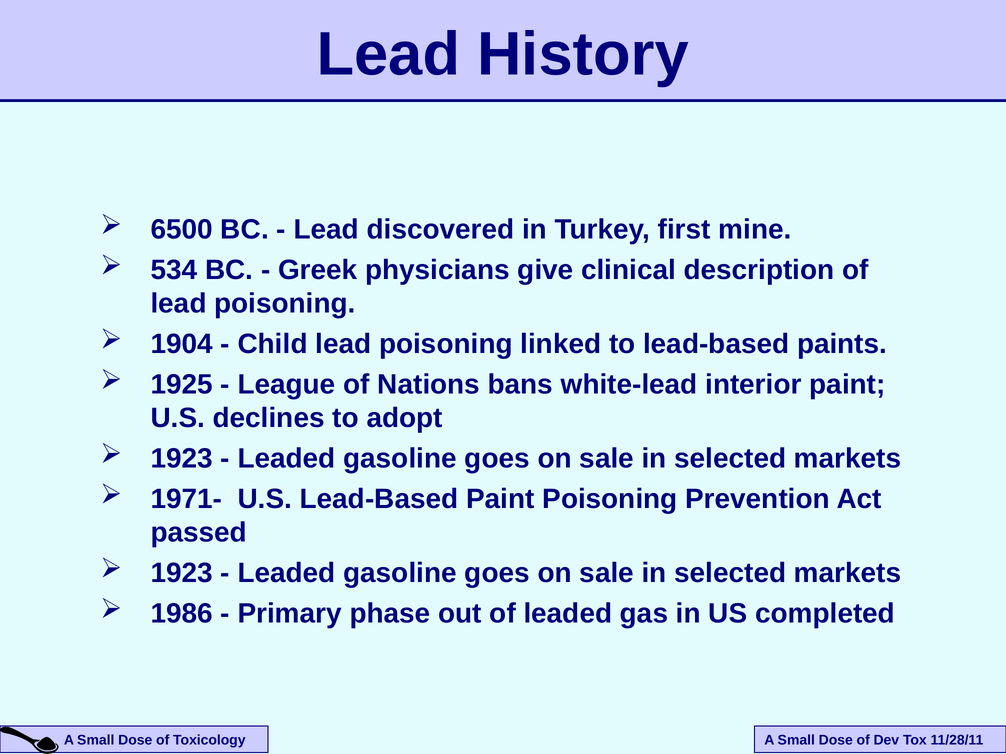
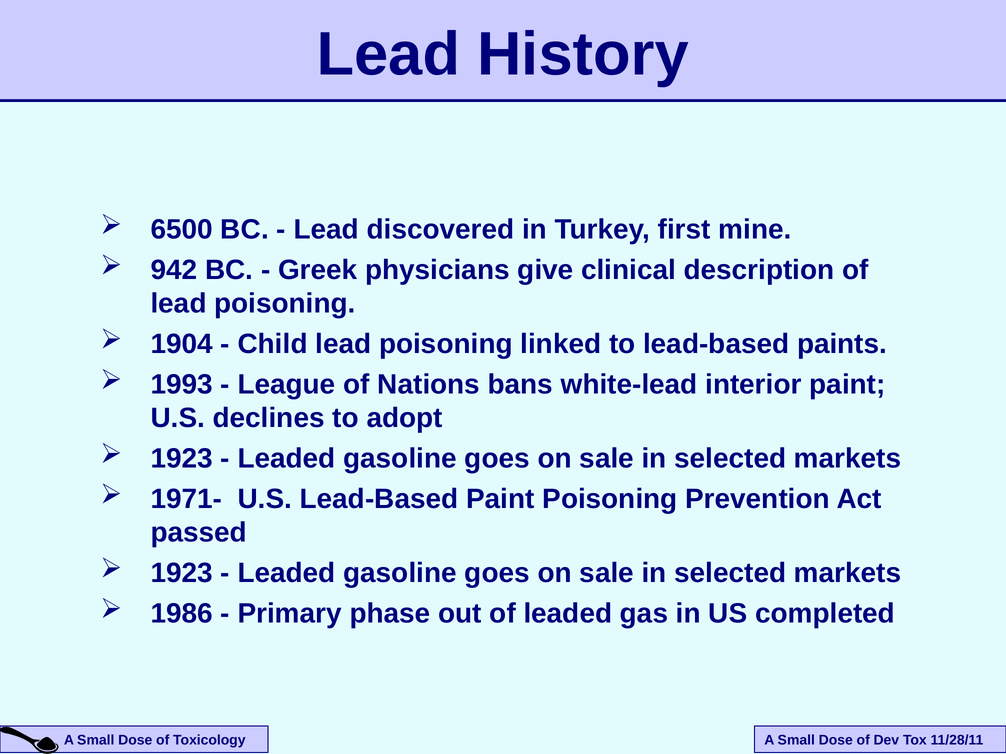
534: 534 -> 942 (174, 270)
1925: 1925 -> 1993 (182, 385)
